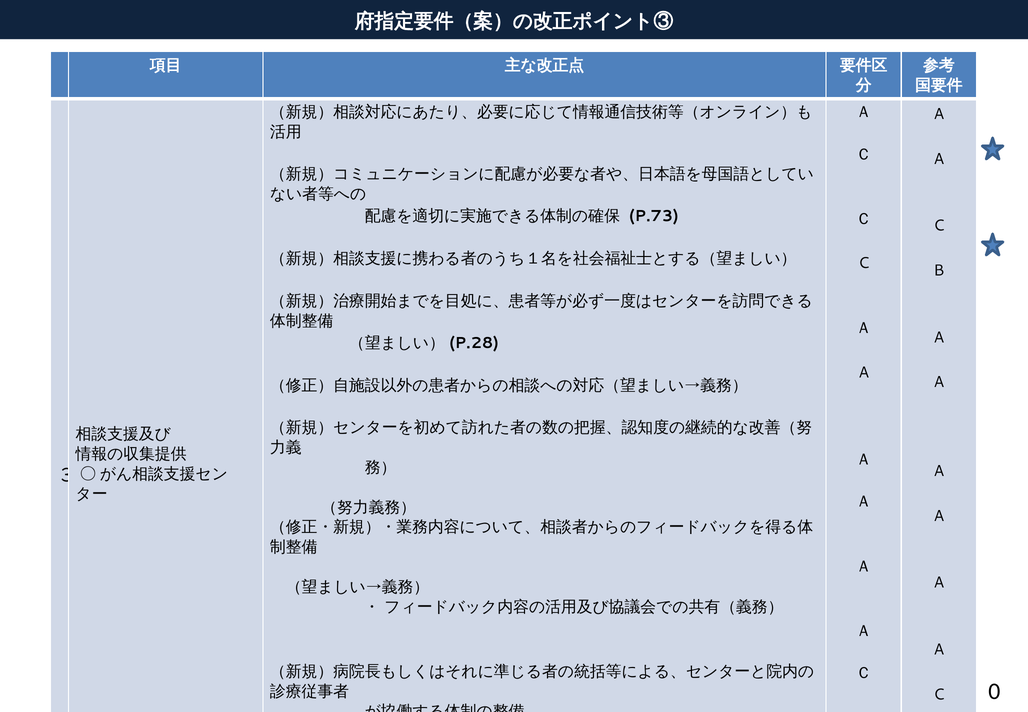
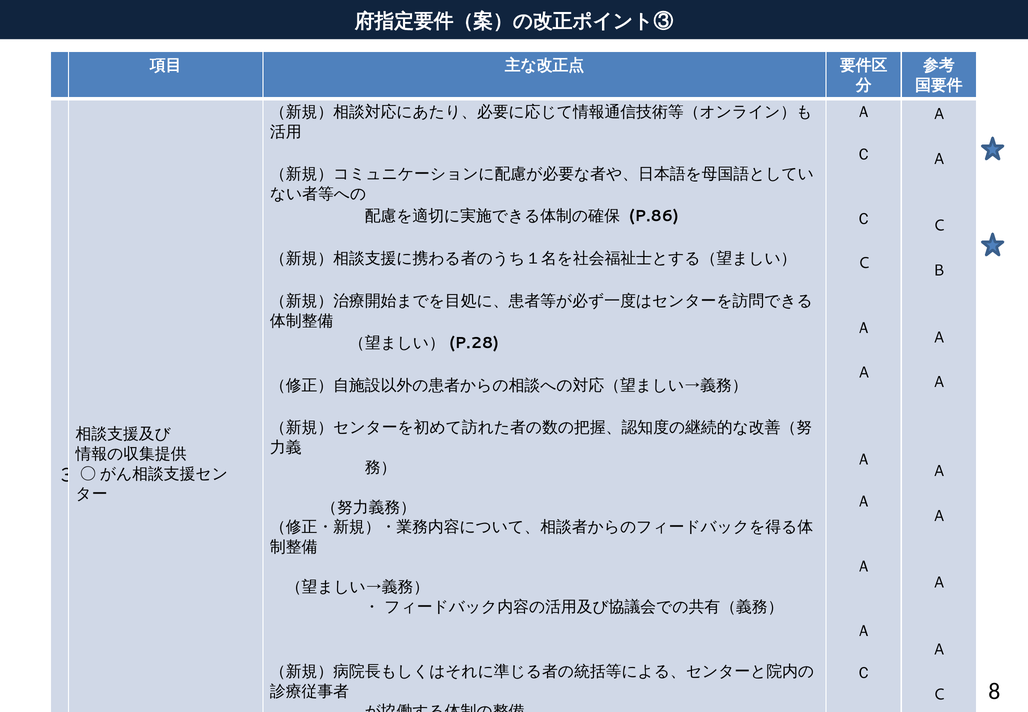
P.73: P.73 -> P.86 (654, 216)
0: 0 -> 8 (994, 691)
